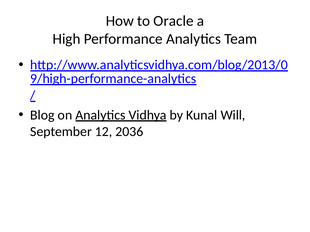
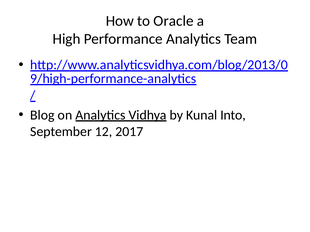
Will: Will -> Into (233, 115)
2036: 2036 -> 2017 (129, 132)
